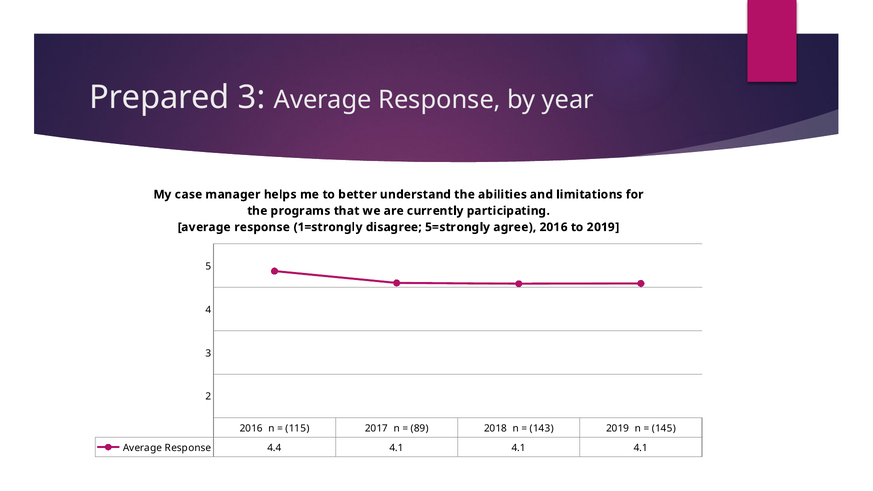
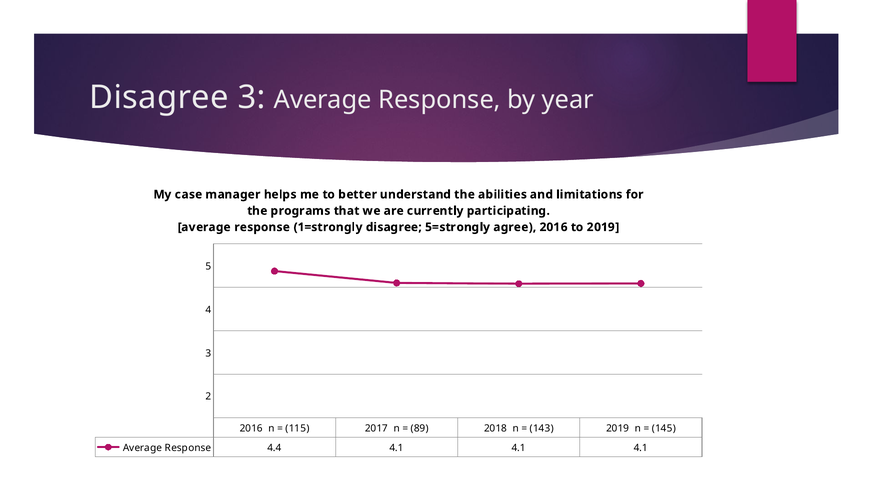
Prepared: Prepared -> Disagree (159, 97)
